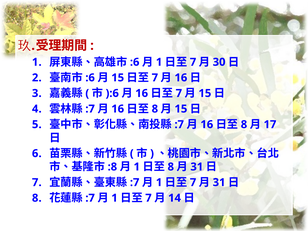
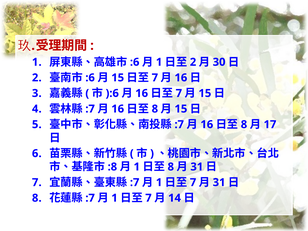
7: 7 -> 2 (193, 62)
